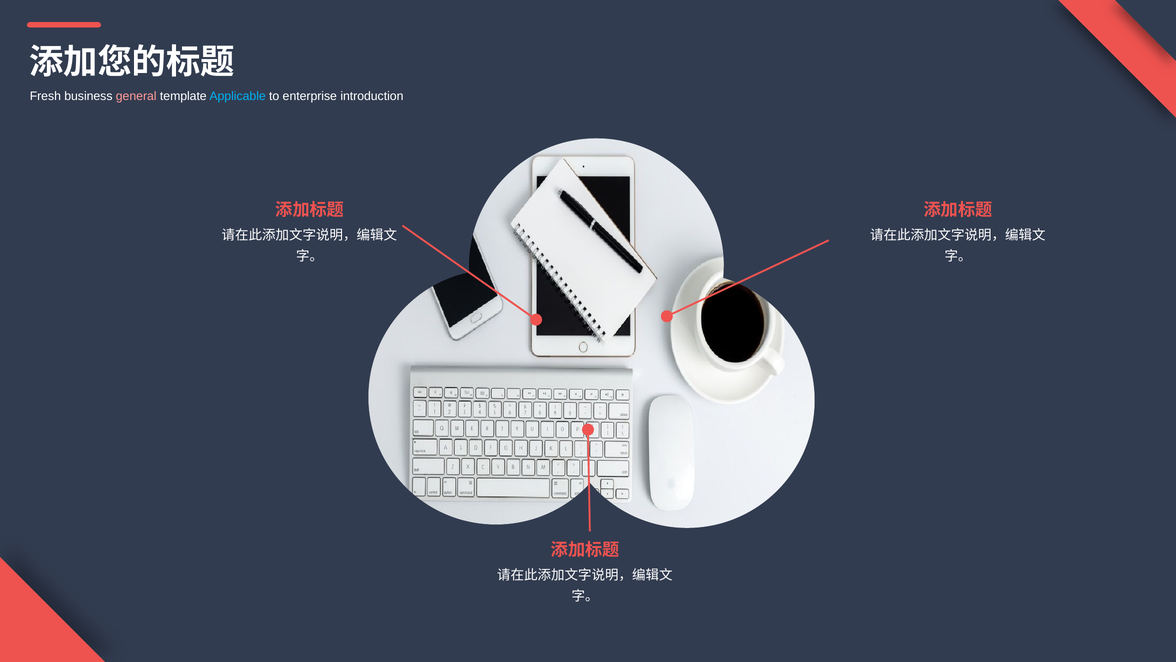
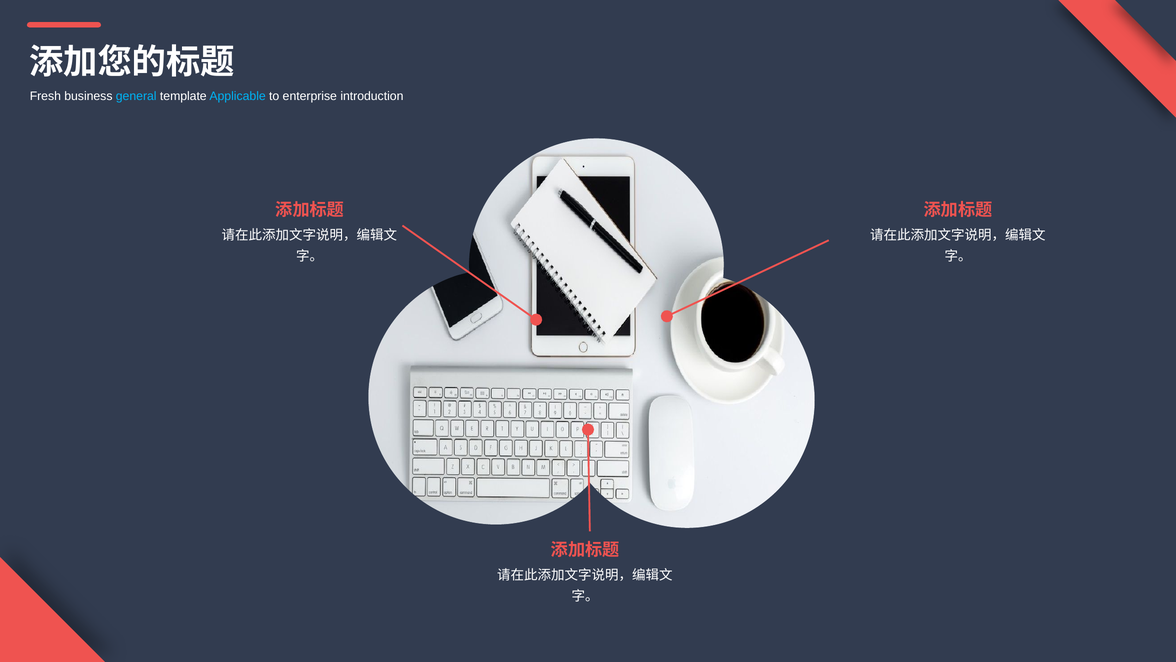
general colour: pink -> light blue (136, 96)
